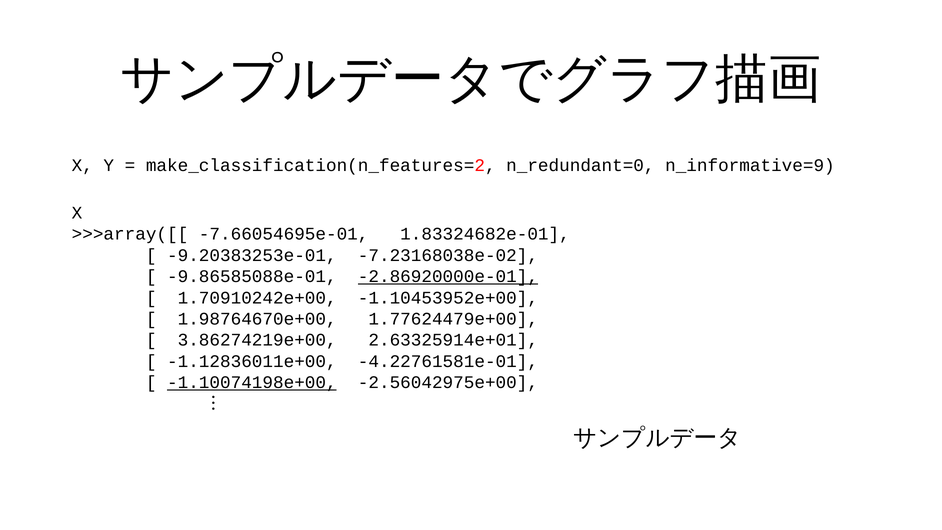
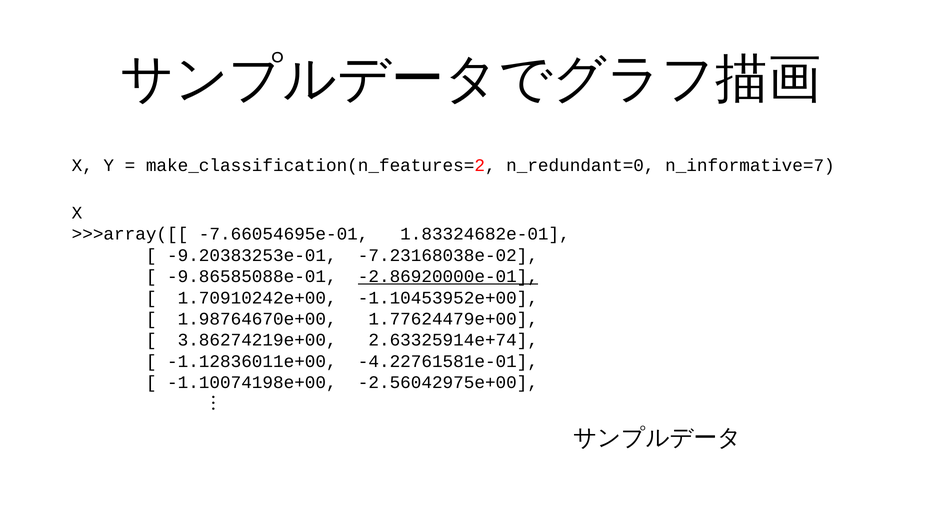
n_informative=9: n_informative=9 -> n_informative=7 (750, 165)
2.63325914e+01: 2.63325914e+01 -> 2.63325914e+74 (453, 340)
-1.10074198e+00 underline: present -> none (252, 382)
